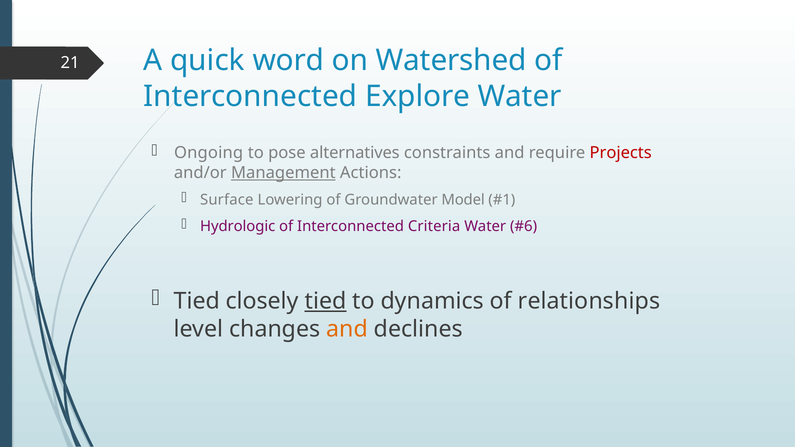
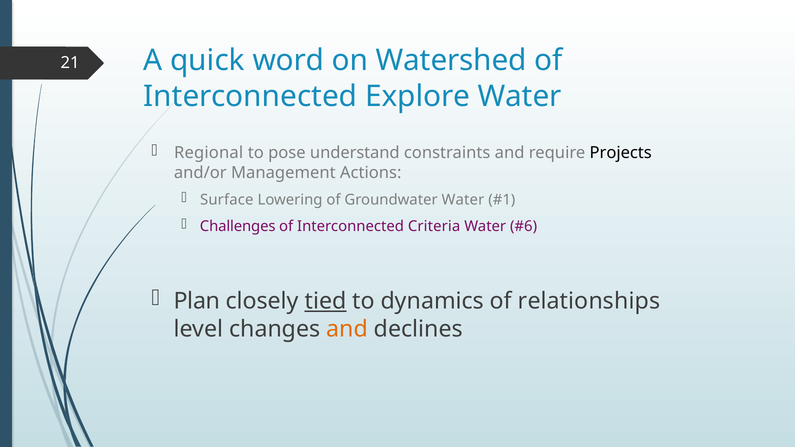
Ongoing: Ongoing -> Regional (209, 153)
alternatives: alternatives -> understand (355, 153)
Projects colour: red -> black (621, 153)
Management underline: present -> none (283, 173)
Groundwater Model: Model -> Water (463, 200)
Hydrologic: Hydrologic -> Challenges (238, 226)
Tied: Tied -> Plan (197, 301)
